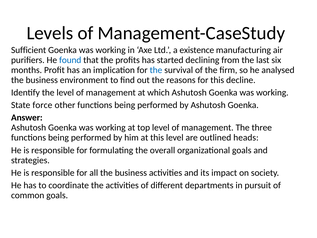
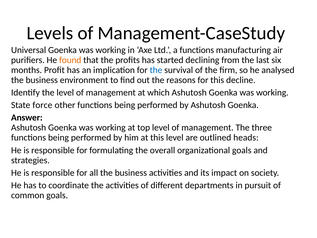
Sufficient: Sufficient -> Universal (29, 50)
a existence: existence -> functions (197, 50)
found colour: blue -> orange (70, 60)
